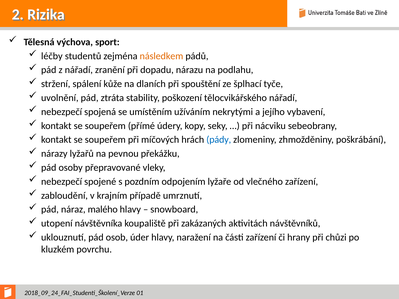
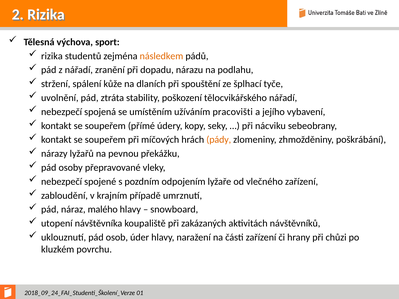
léčby: léčby -> rizika (52, 56)
nekrytými: nekrytými -> pracovišti (233, 112)
pády colour: blue -> orange (219, 140)
